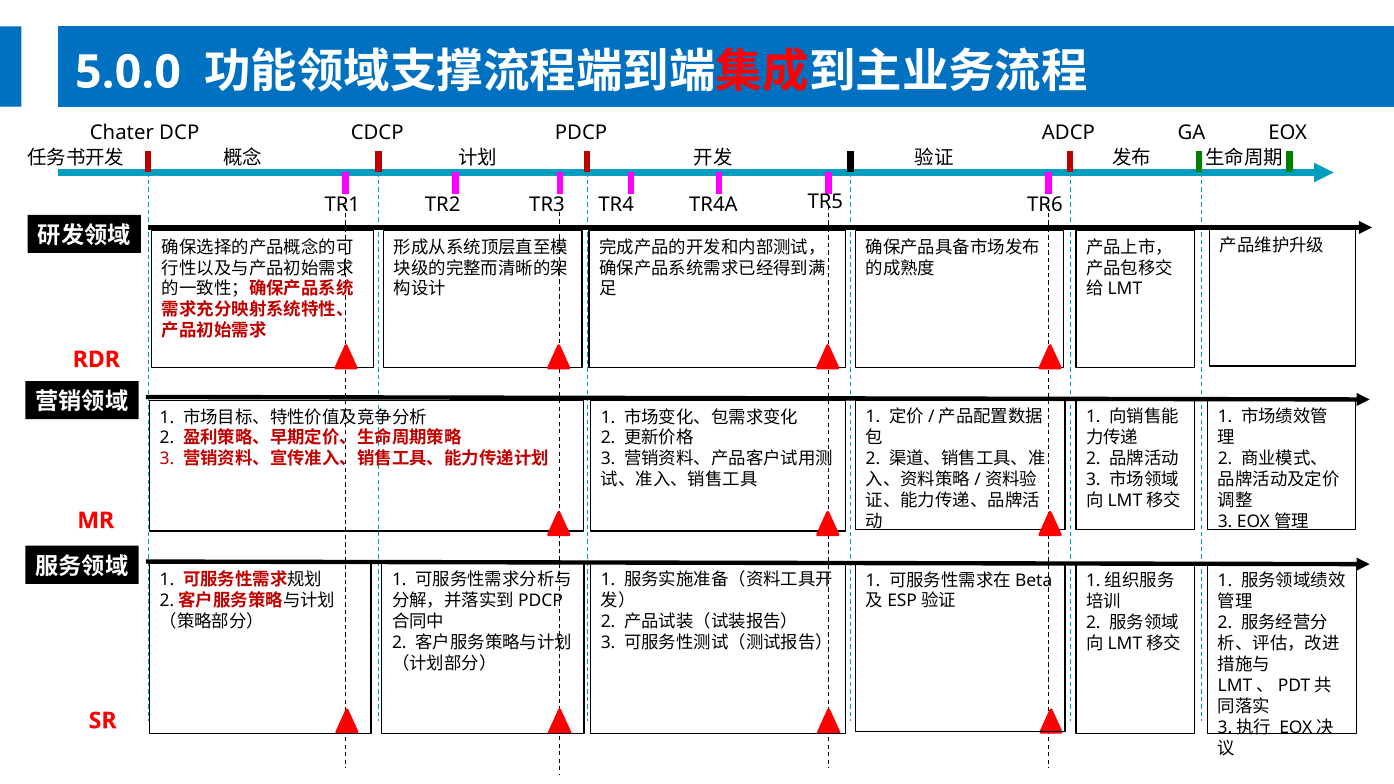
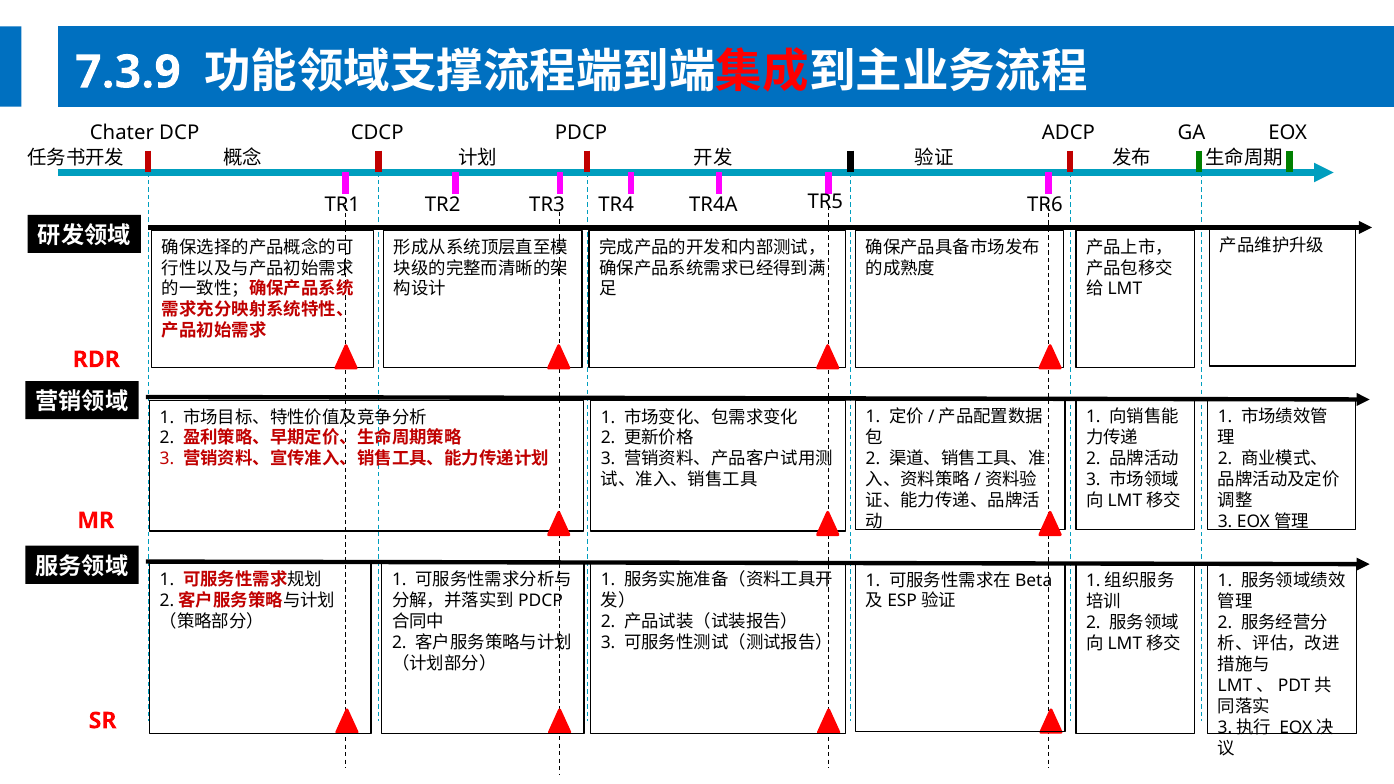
5.0.0: 5.0.0 -> 7.3.9 (128, 72)
